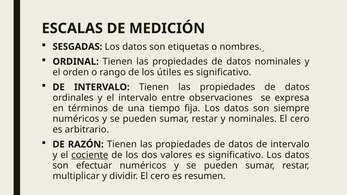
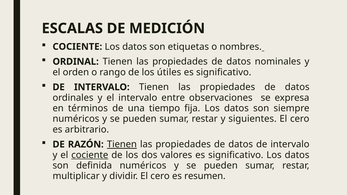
SESGADAS: SESGADAS -> COCIENTE (77, 47)
y nominales: nominales -> siguientes (252, 119)
Tienen underline: none -> present (122, 145)
efectuar: efectuar -> definida (94, 166)
